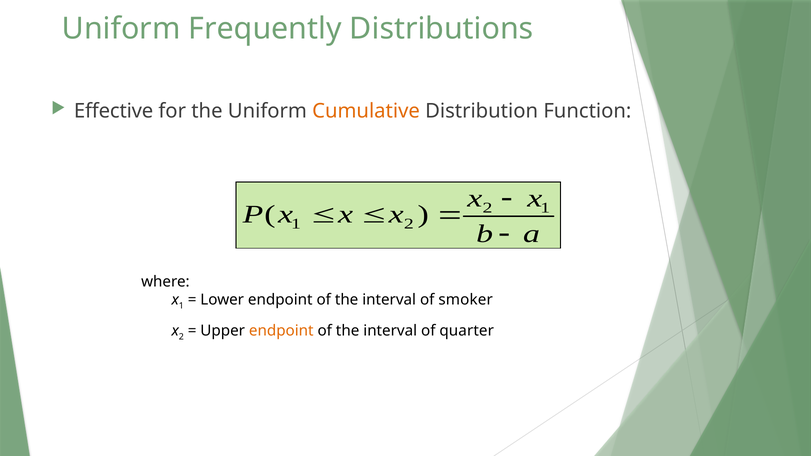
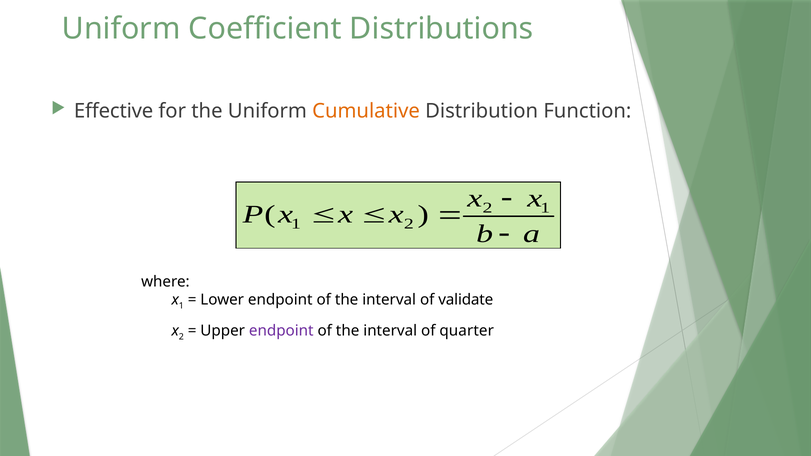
Frequently: Frequently -> Coefficient (265, 28)
smoker: smoker -> validate (466, 300)
endpoint colour: orange -> purple (281, 331)
